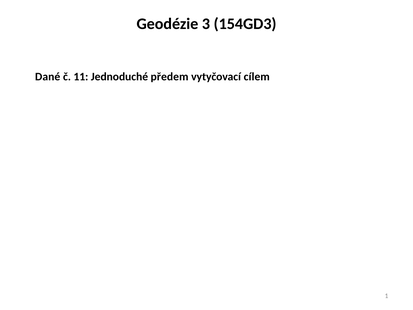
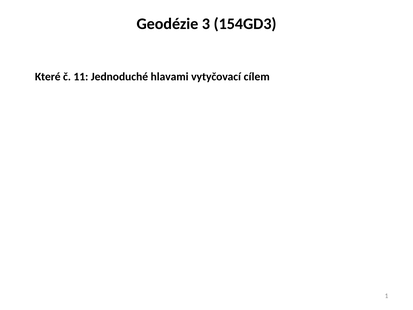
Dané: Dané -> Které (48, 77)
předem: předem -> hlavami (170, 77)
